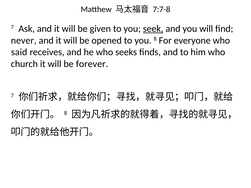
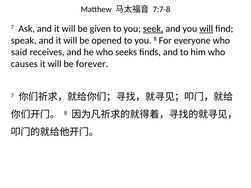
will underline: none -> present (206, 29)
never: never -> speak (24, 40)
church: church -> causes (24, 64)
